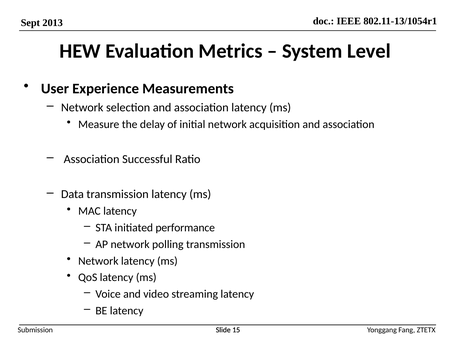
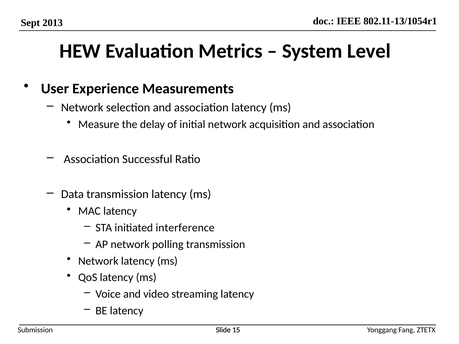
performance: performance -> interference (185, 228)
